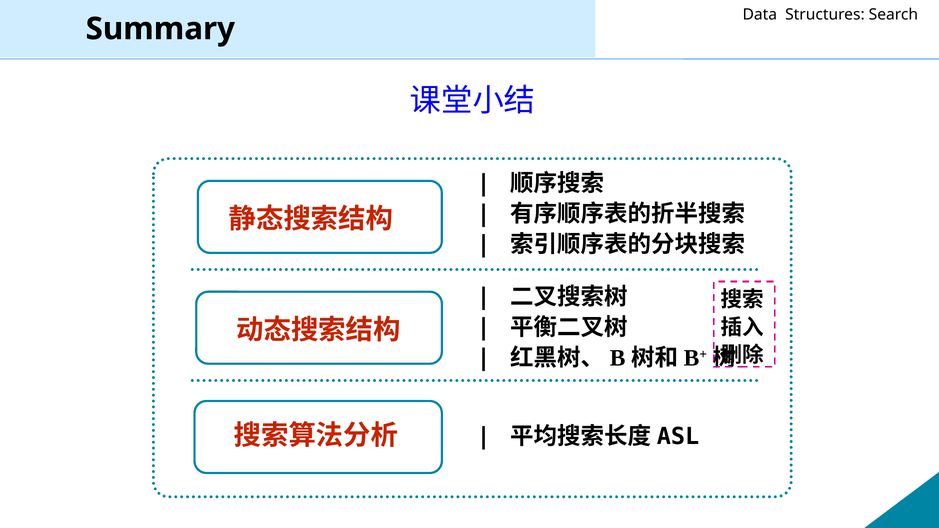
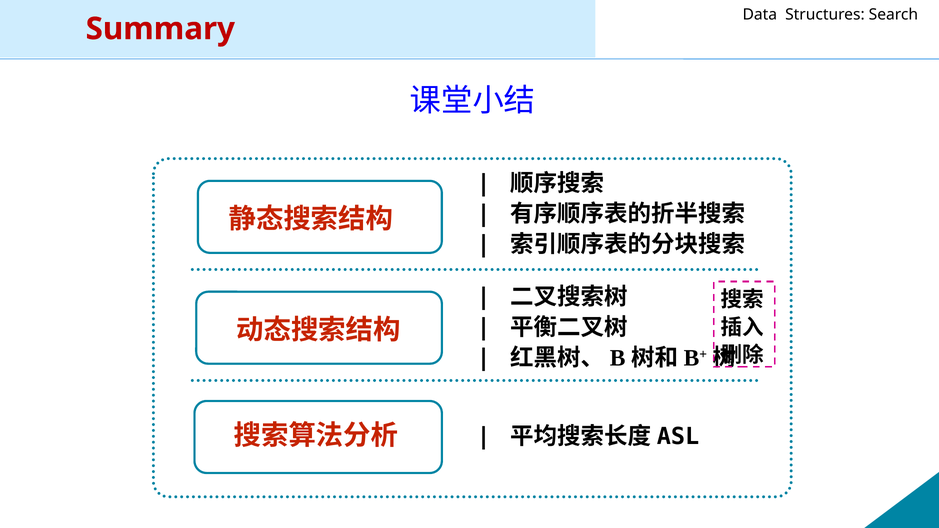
Summary colour: black -> red (160, 29)
